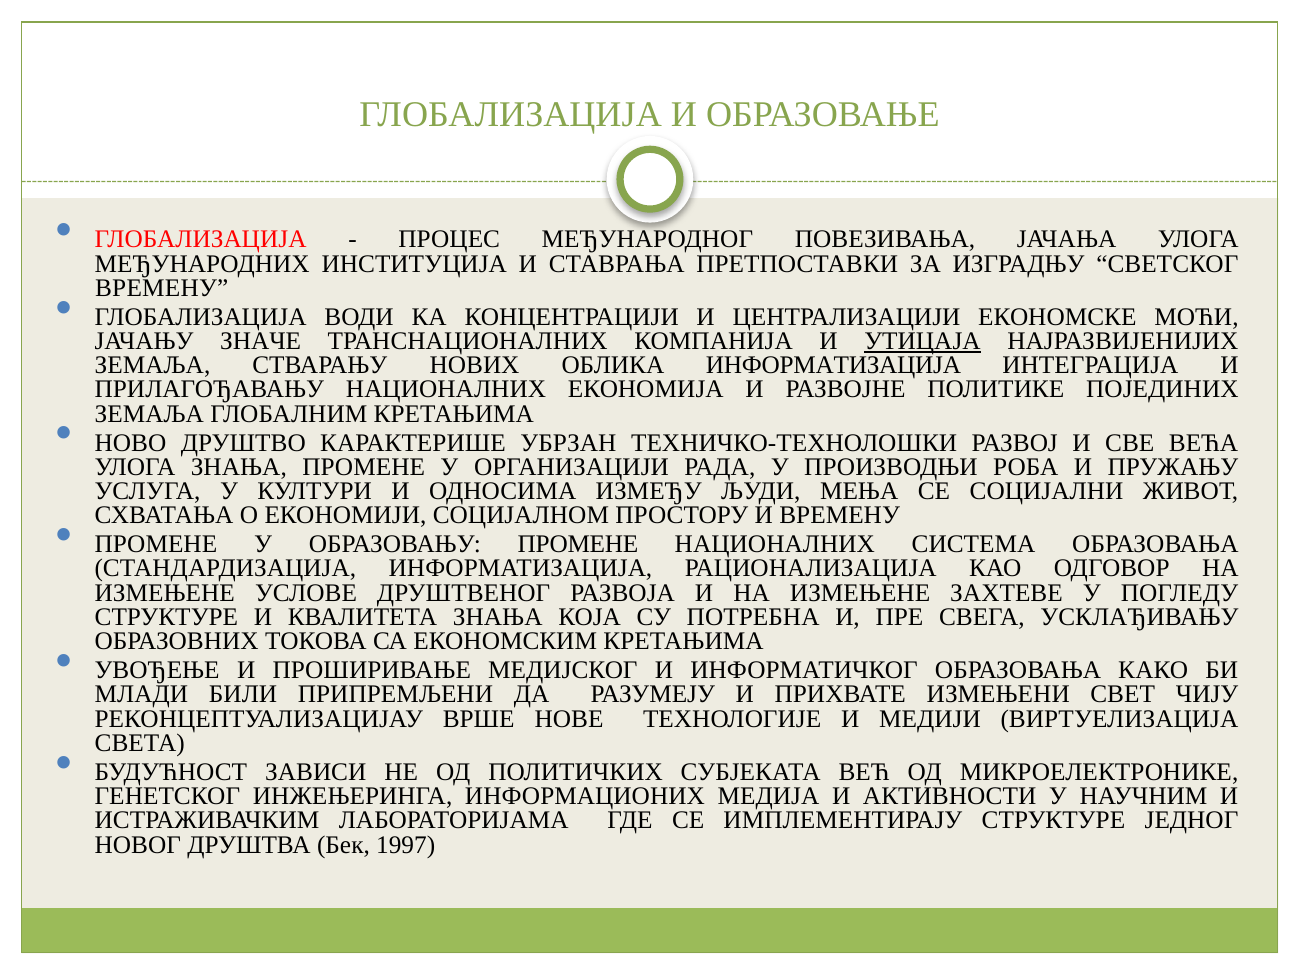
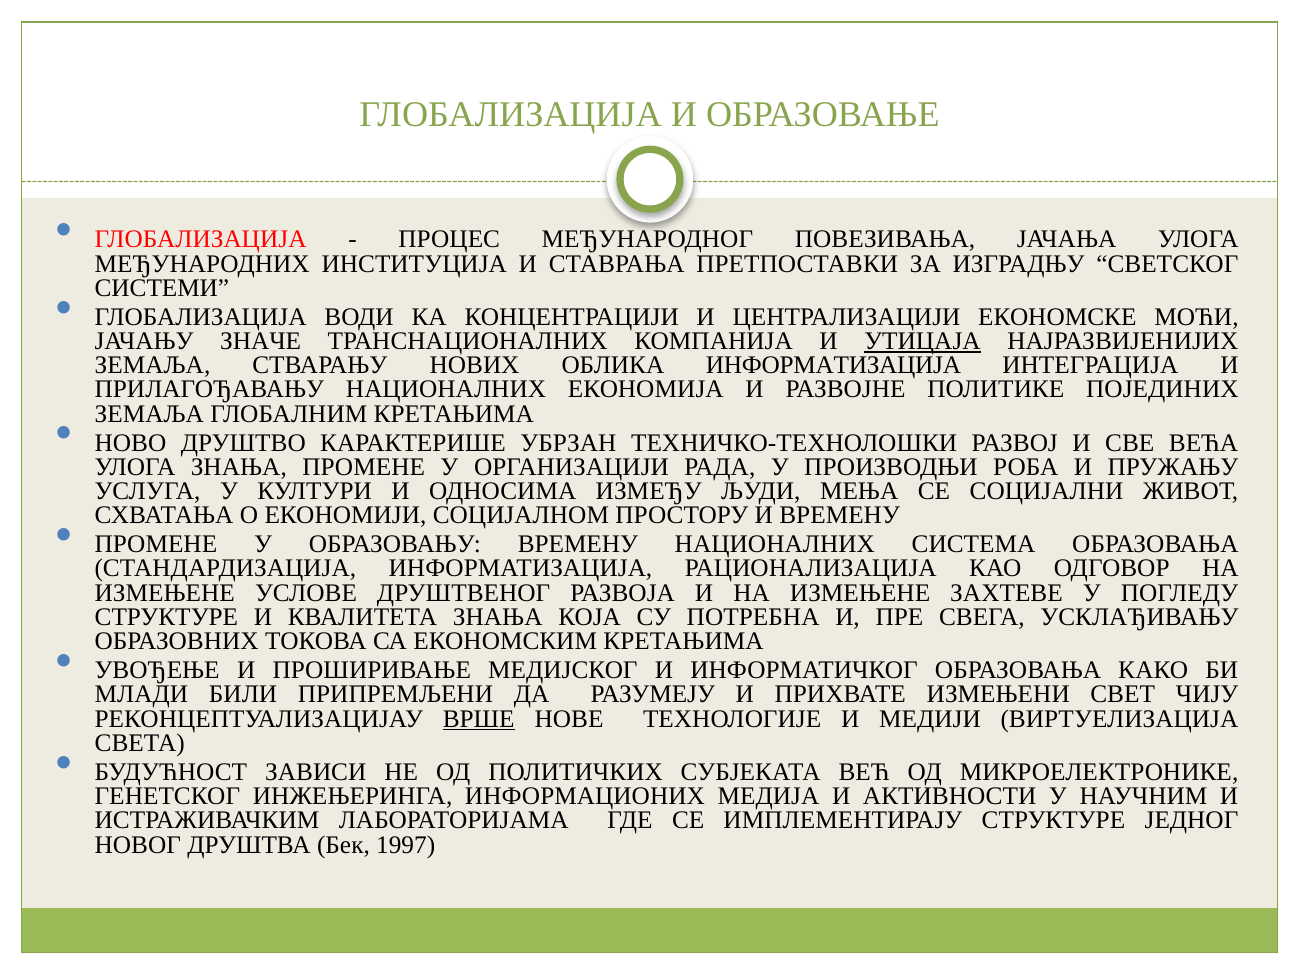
ВРЕМЕНУ: ВРЕМЕНУ -> СИСТЕМИ (162, 288)
ОБРАЗОВАЊУ ПРОМЕНЕ: ПРОМЕНЕ -> ВРЕМЕНУ (578, 544)
ВРШЕ underline: none -> present (479, 719)
